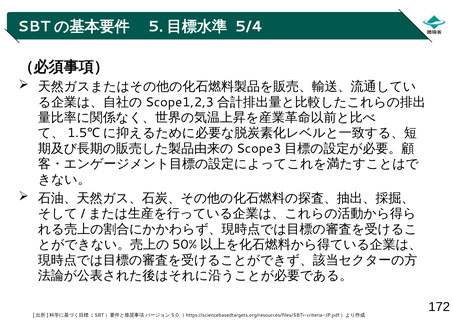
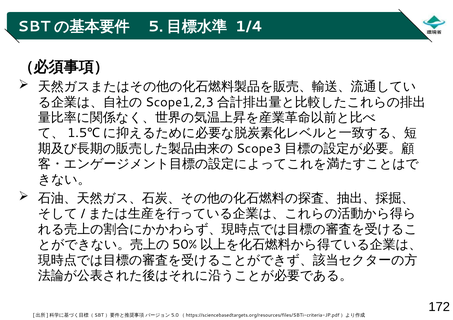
5/4: 5/4 -> 1/4 (249, 26)
